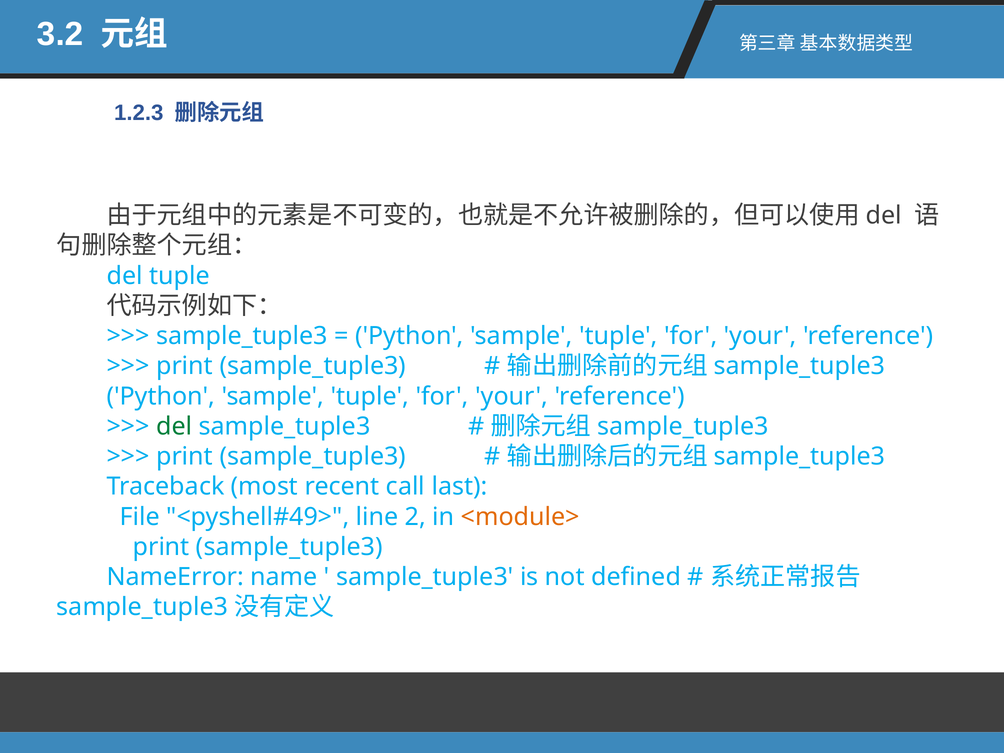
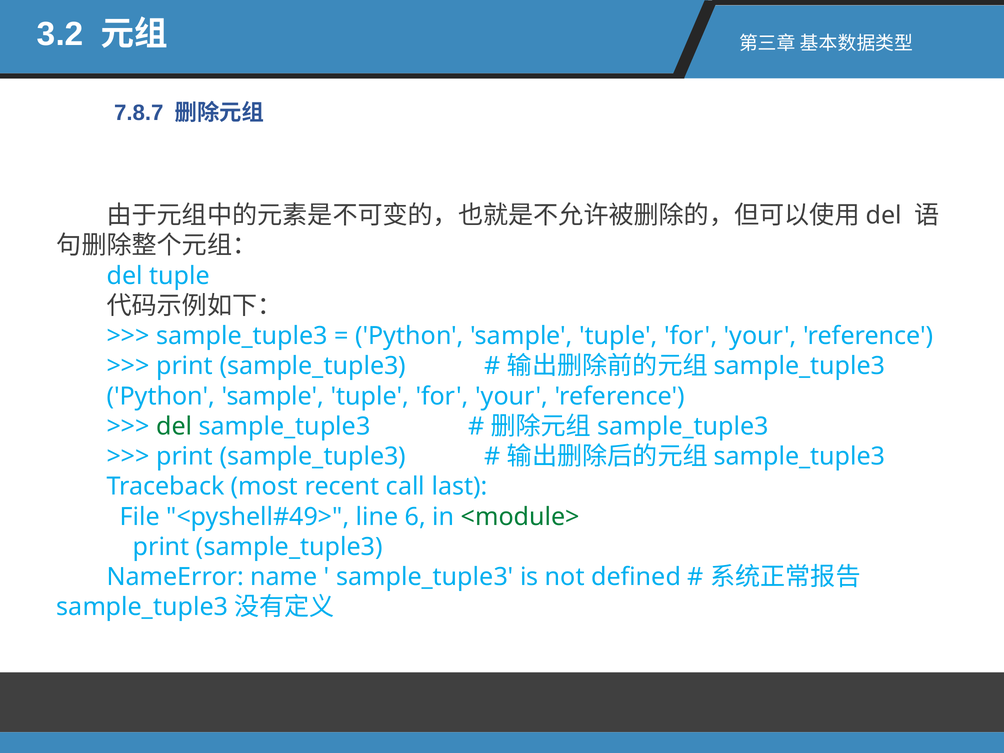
1.2.3: 1.2.3 -> 7.8.7 (139, 113)
2: 2 -> 6 (415, 517)
<module> colour: orange -> green (520, 517)
